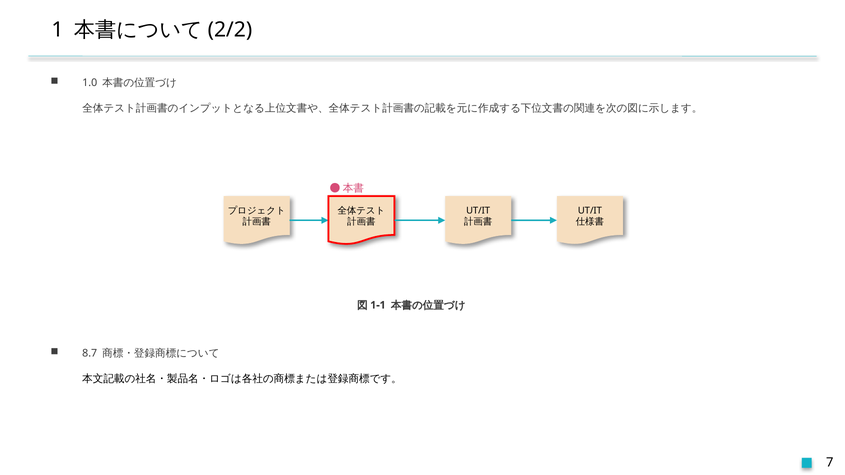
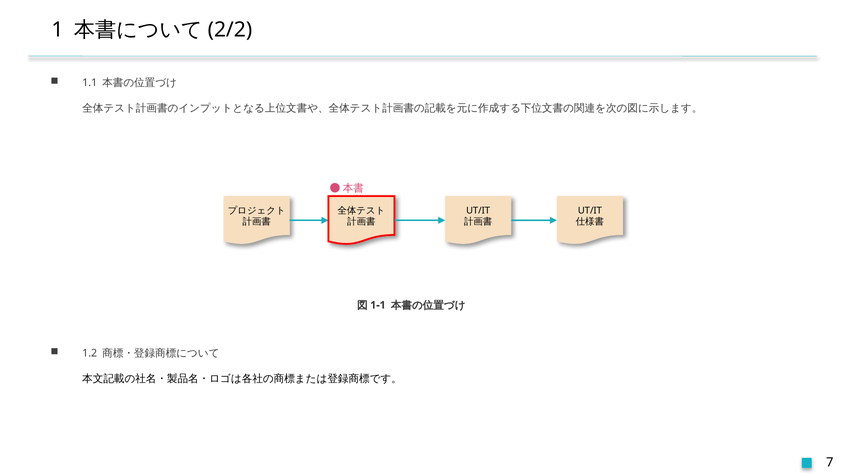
1.0: 1.0 -> 1.1 (90, 83)
8.7: 8.7 -> 1.2 (90, 354)
